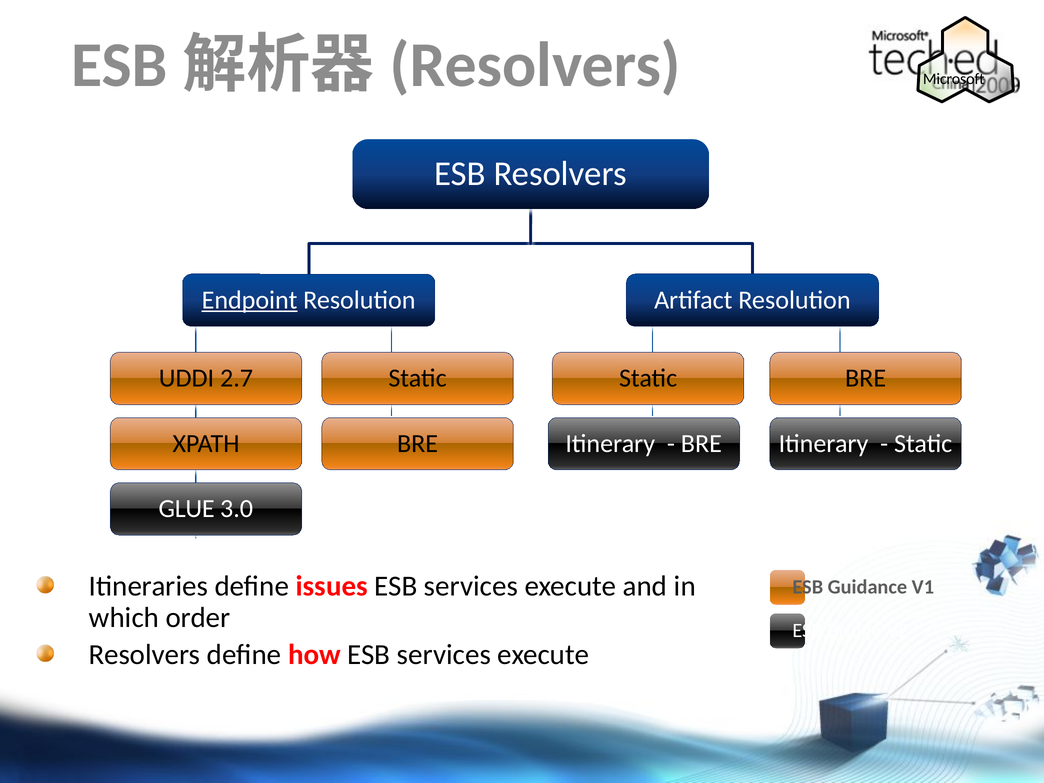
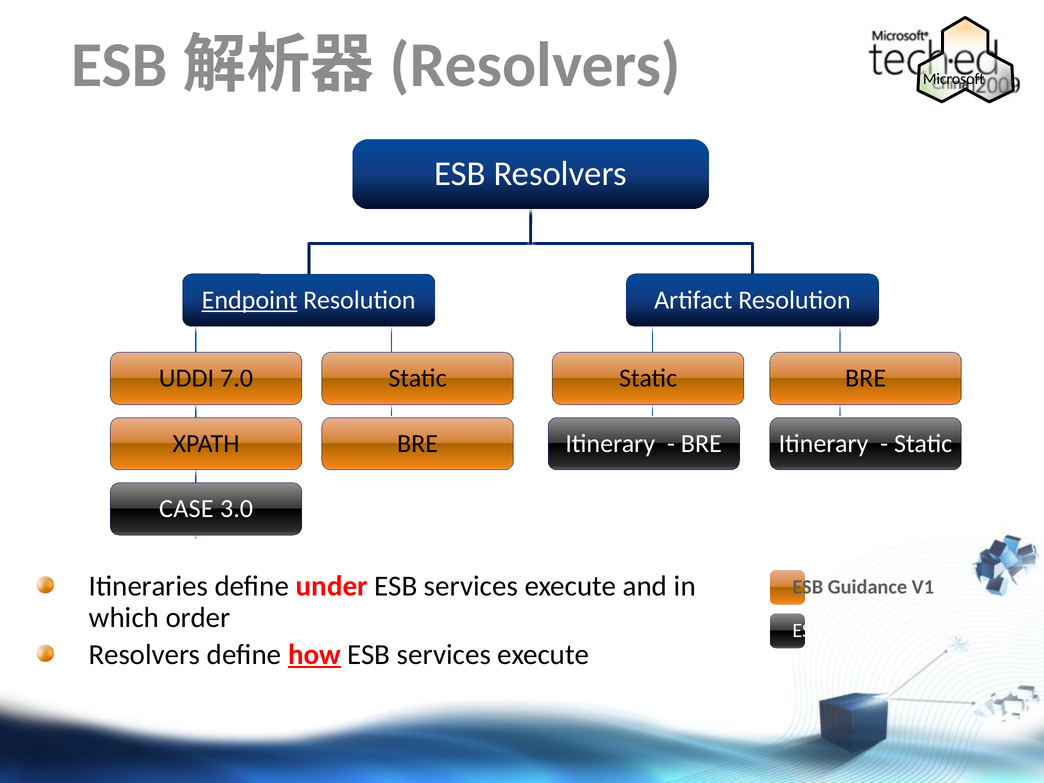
2.7: 2.7 -> 7.0 (237, 378)
GLUE: GLUE -> CASE (186, 509)
issues: issues -> under (332, 586)
how underline: none -> present (314, 655)
